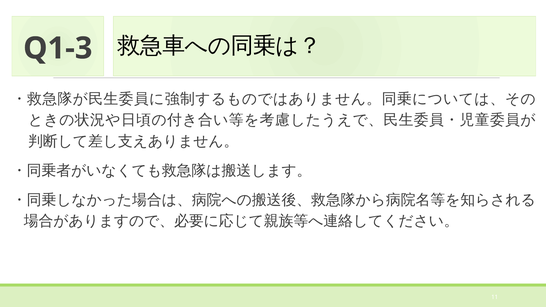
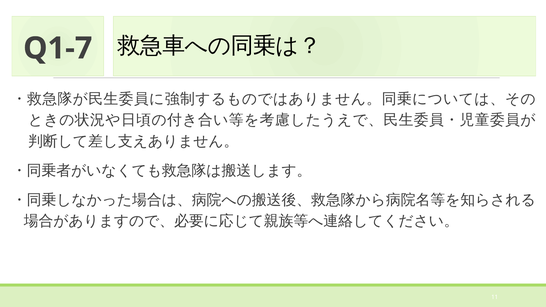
Q1-3: Q1-3 -> Q1-7 (58, 48)
